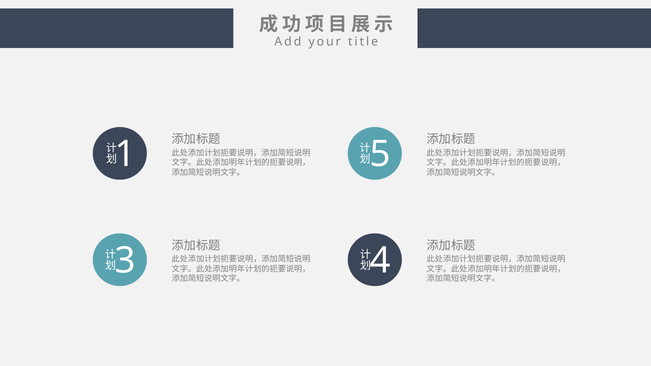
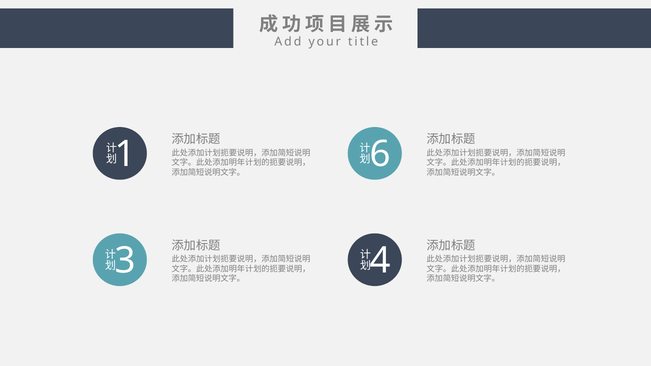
5: 5 -> 6 (380, 154)
